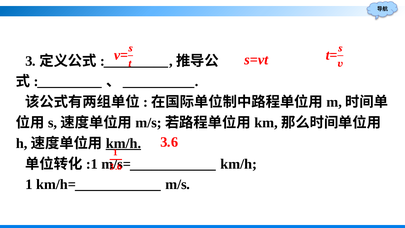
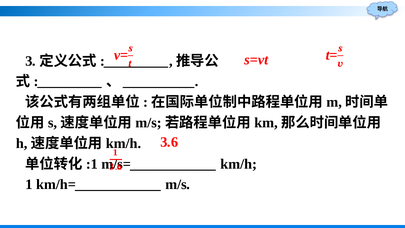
km/h underline: present -> none (123, 143)
